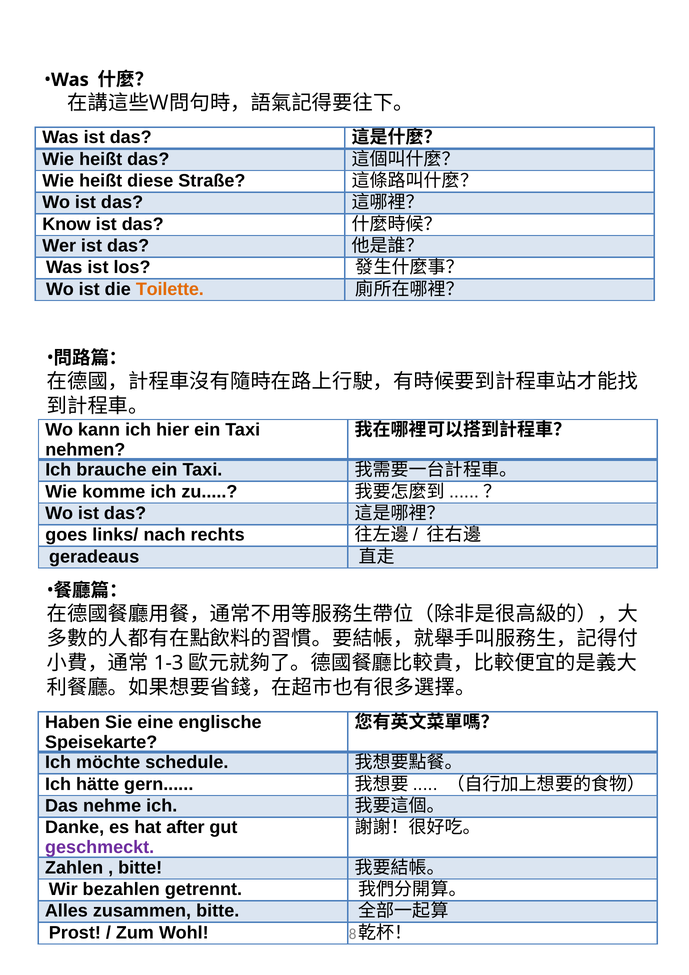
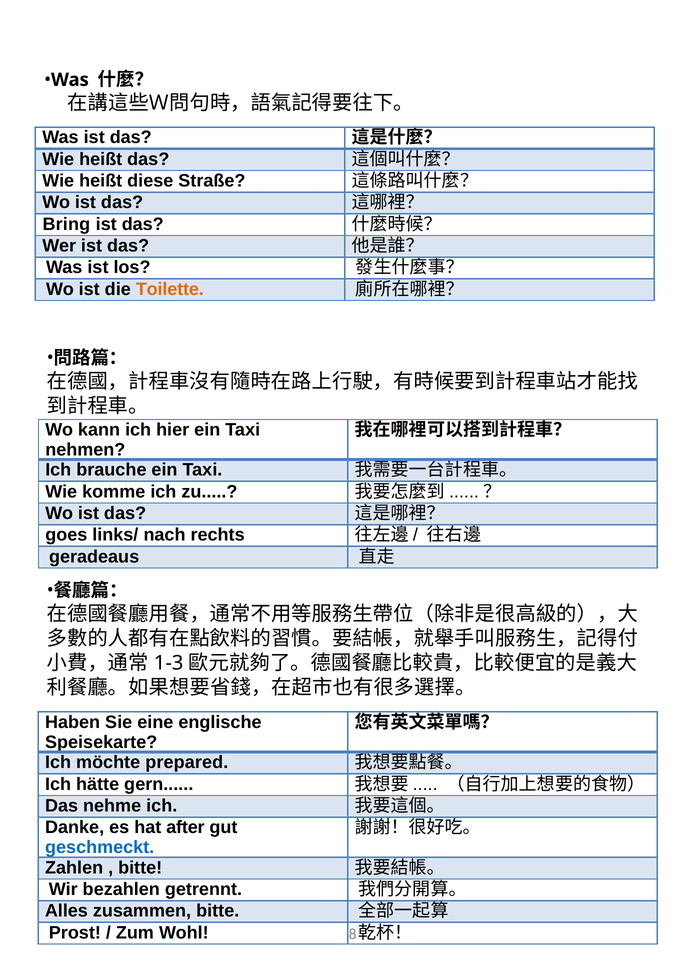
Know: Know -> Bring (66, 224)
schedule: schedule -> prepared (187, 762)
geschmeckt colour: purple -> blue (100, 847)
